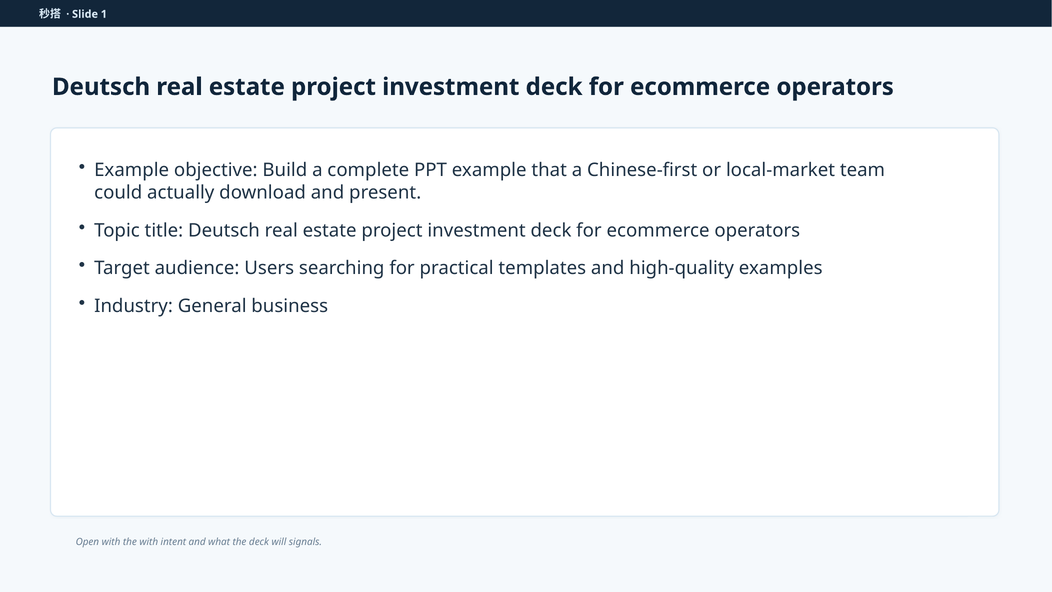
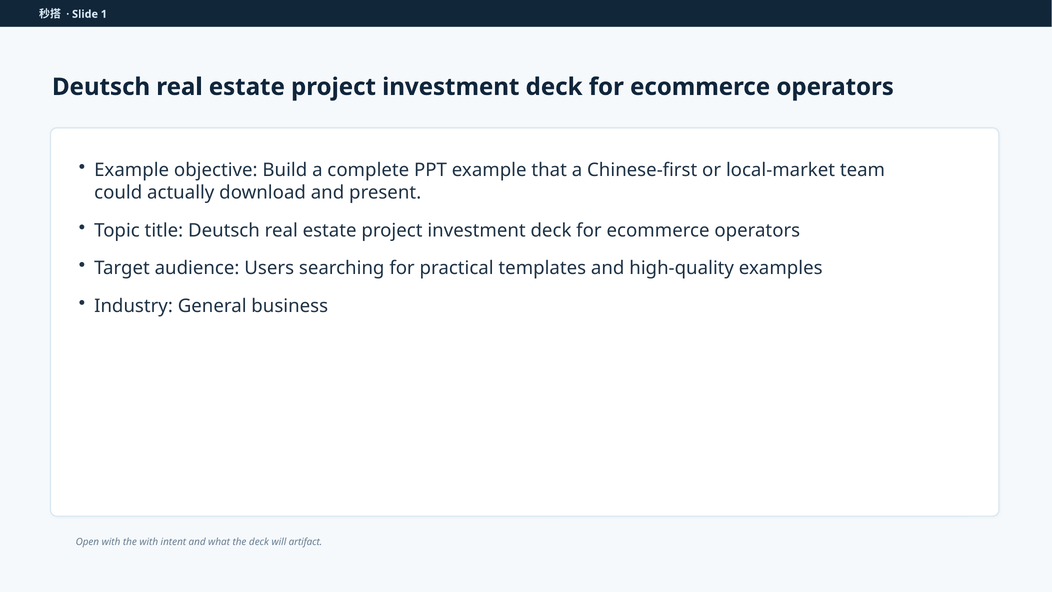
signals: signals -> artifact (305, 542)
